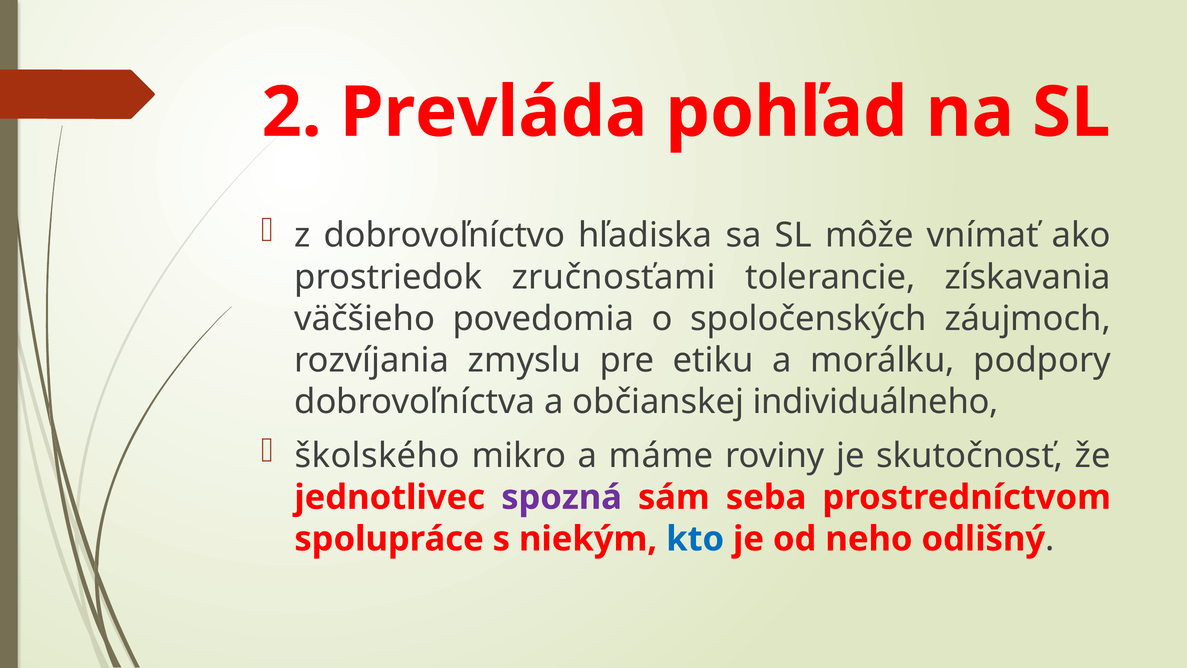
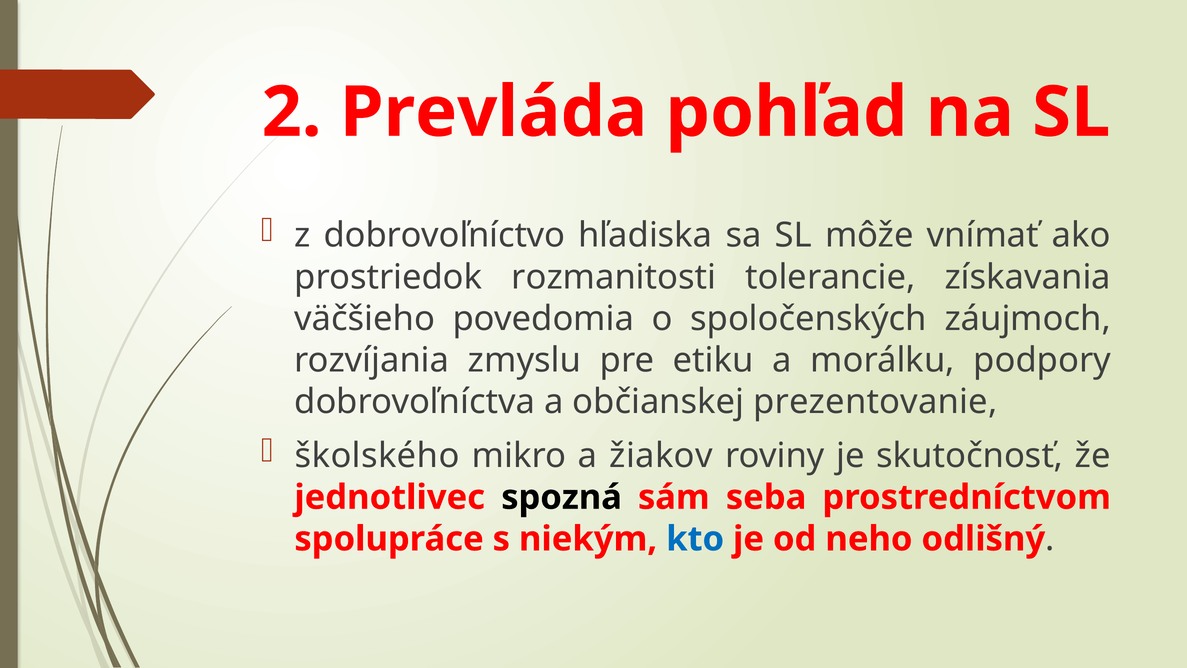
zručnosťami: zručnosťami -> rozmanitosti (614, 277)
individuálneho: individuálneho -> prezentovanie (875, 402)
máme: máme -> žiakov (661, 456)
spozná colour: purple -> black (562, 497)
